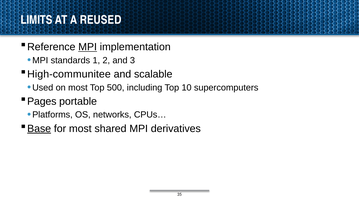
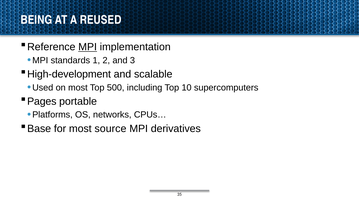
LIMITS: LIMITS -> BEING (36, 20)
High-communitee: High-communitee -> High-development (69, 74)
Base underline: present -> none (39, 129)
shared: shared -> source (110, 129)
